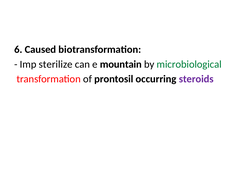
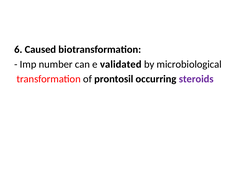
sterilize: sterilize -> number (56, 64)
mountain: mountain -> validated (121, 64)
microbiological colour: green -> black (189, 64)
